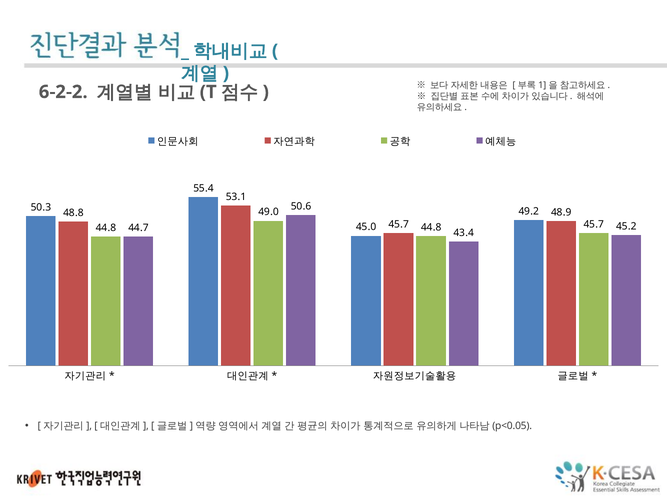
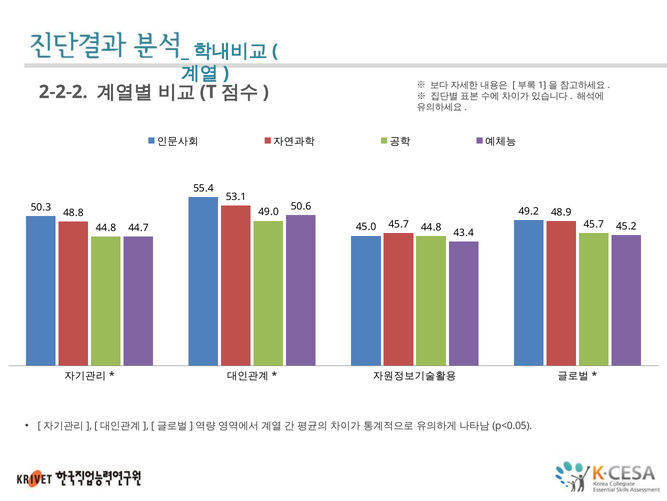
6-2-2: 6-2-2 -> 2-2-2 (63, 92)
